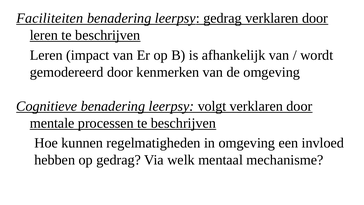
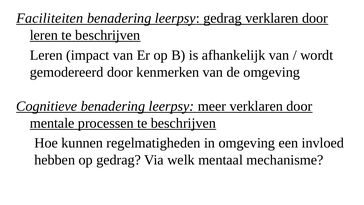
volgt: volgt -> meer (212, 106)
